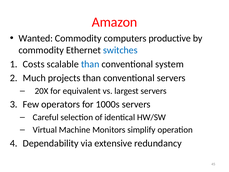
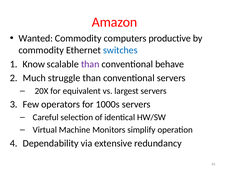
Costs: Costs -> Know (34, 64)
than colour: blue -> purple (90, 64)
system: system -> behave (170, 64)
projects: projects -> struggle (64, 78)
